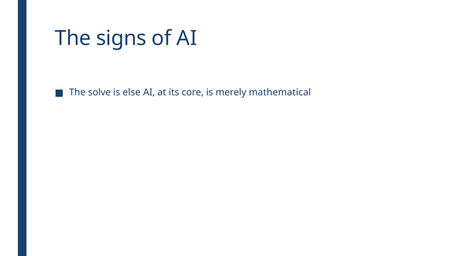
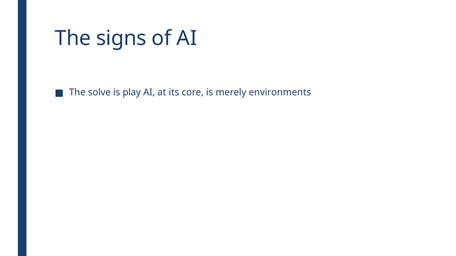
else: else -> play (132, 93)
mathematical: mathematical -> environments (280, 93)
